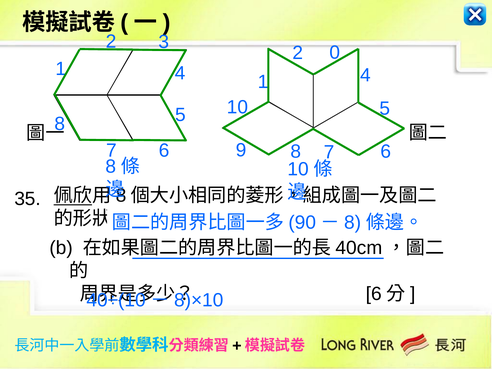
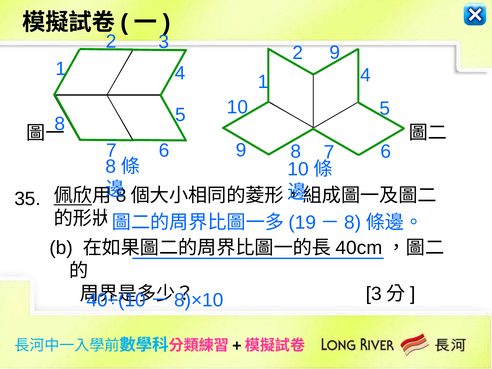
2 0: 0 -> 9 (335, 52)
90: 90 -> 19 (302, 223)
6: 6 -> 3 (374, 294)
